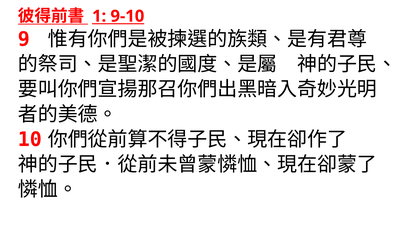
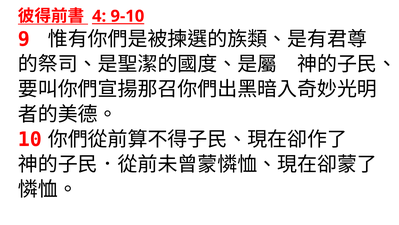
1: 1 -> 4 (99, 16)
